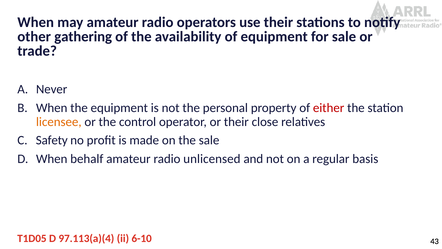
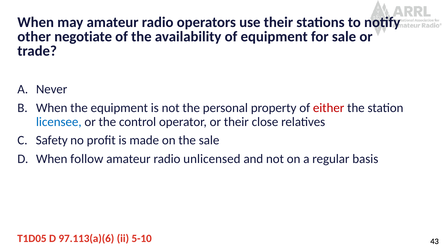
gathering: gathering -> negotiate (83, 37)
licensee colour: orange -> blue (59, 122)
behalf: behalf -> follow (87, 159)
97.113(a)(4: 97.113(a)(4 -> 97.113(a)(6 (86, 238)
6-10: 6-10 -> 5-10 (142, 238)
